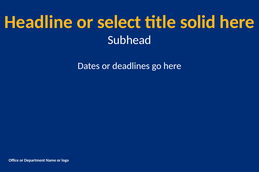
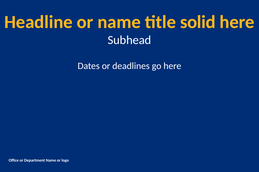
or select: select -> name (119, 22)
